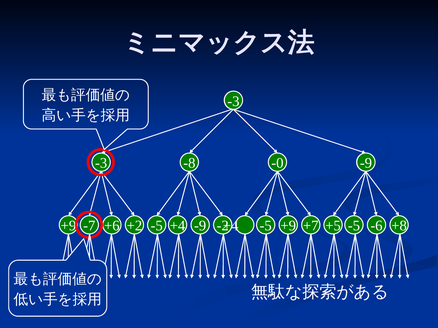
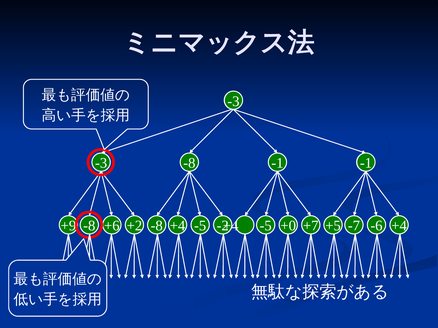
-9: -9 -> -1 (366, 163)
-8 -0: -0 -> -1 (277, 163)
-7: -7 -> -8 (89, 226)
+2 -5: -5 -> -8 (157, 226)
+4 -9: -9 -> -5 (200, 226)
-5 +9: +9 -> +0 (288, 226)
+5 -5: -5 -> -7 (354, 226)
-6 +8: +8 -> +4 (399, 226)
